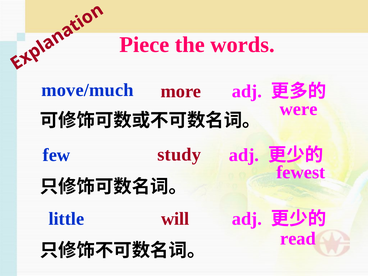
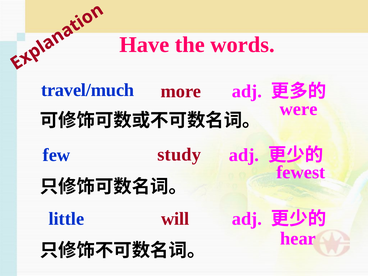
Piece: Piece -> Have (144, 45)
move/much: move/much -> travel/much (88, 90)
read: read -> hear (298, 238)
